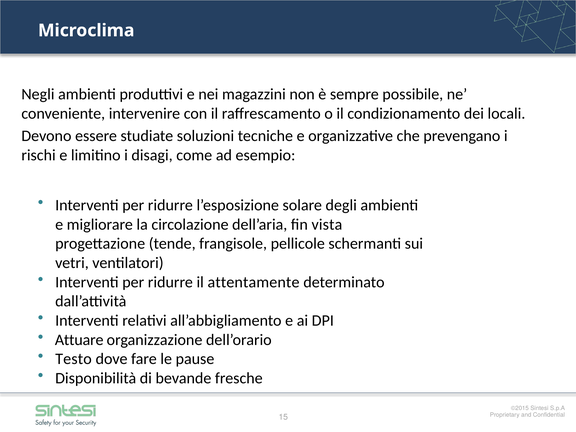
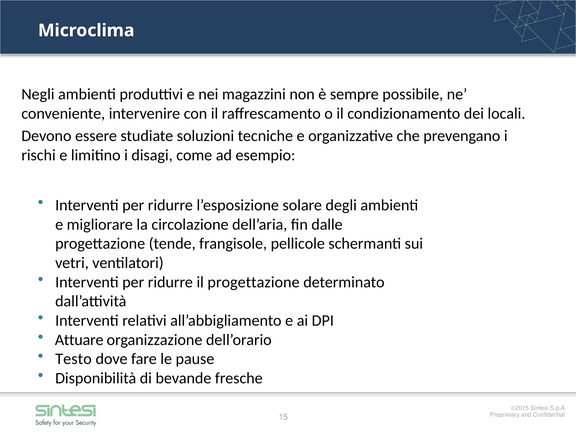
vista: vista -> dalle (327, 224)
il attentamente: attentamente -> progettazione (254, 282)
